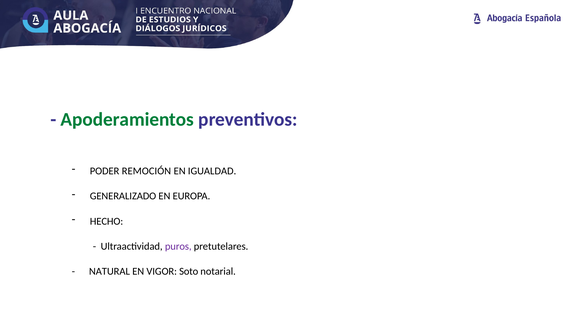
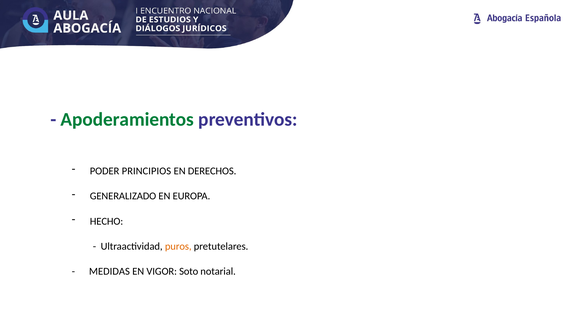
REMOCIÓN: REMOCIÓN -> PRINCIPIOS (146, 171)
IGUALDAD: IGUALDAD -> DERECHOS (212, 171)
puros colour: purple -> orange (178, 246)
NATURAL: NATURAL -> MEDIDAS (109, 271)
